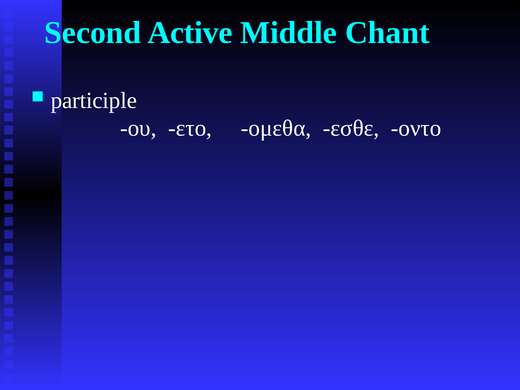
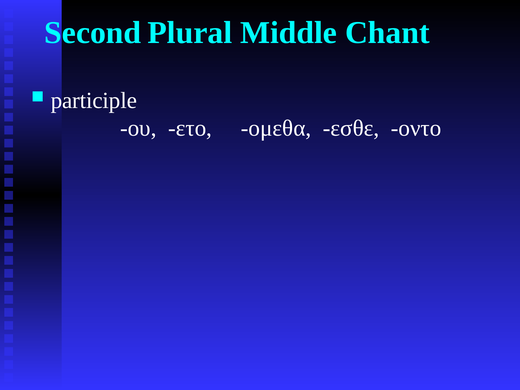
Active: Active -> Plural (190, 33)
